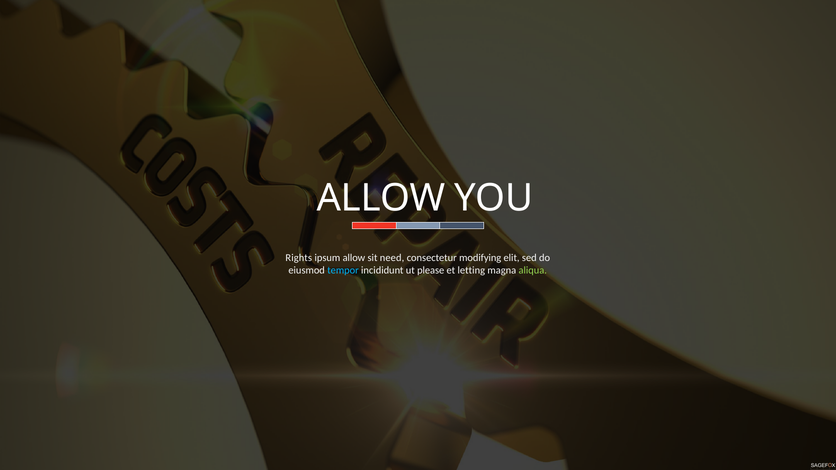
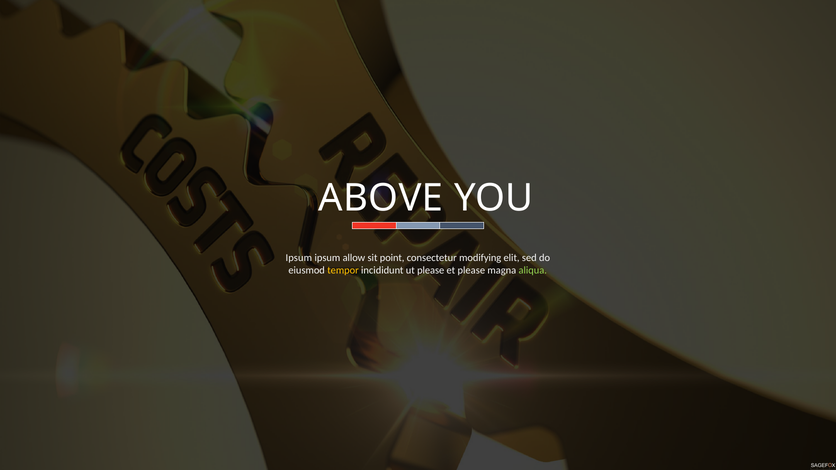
ALLOW: ALLOW -> ABOVE (381, 198)
Rights: Rights -> Ipsum (299, 258)
need: need -> point (392, 258)
tempor colour: light blue -> yellow (343, 271)
et letting: letting -> please (471, 271)
